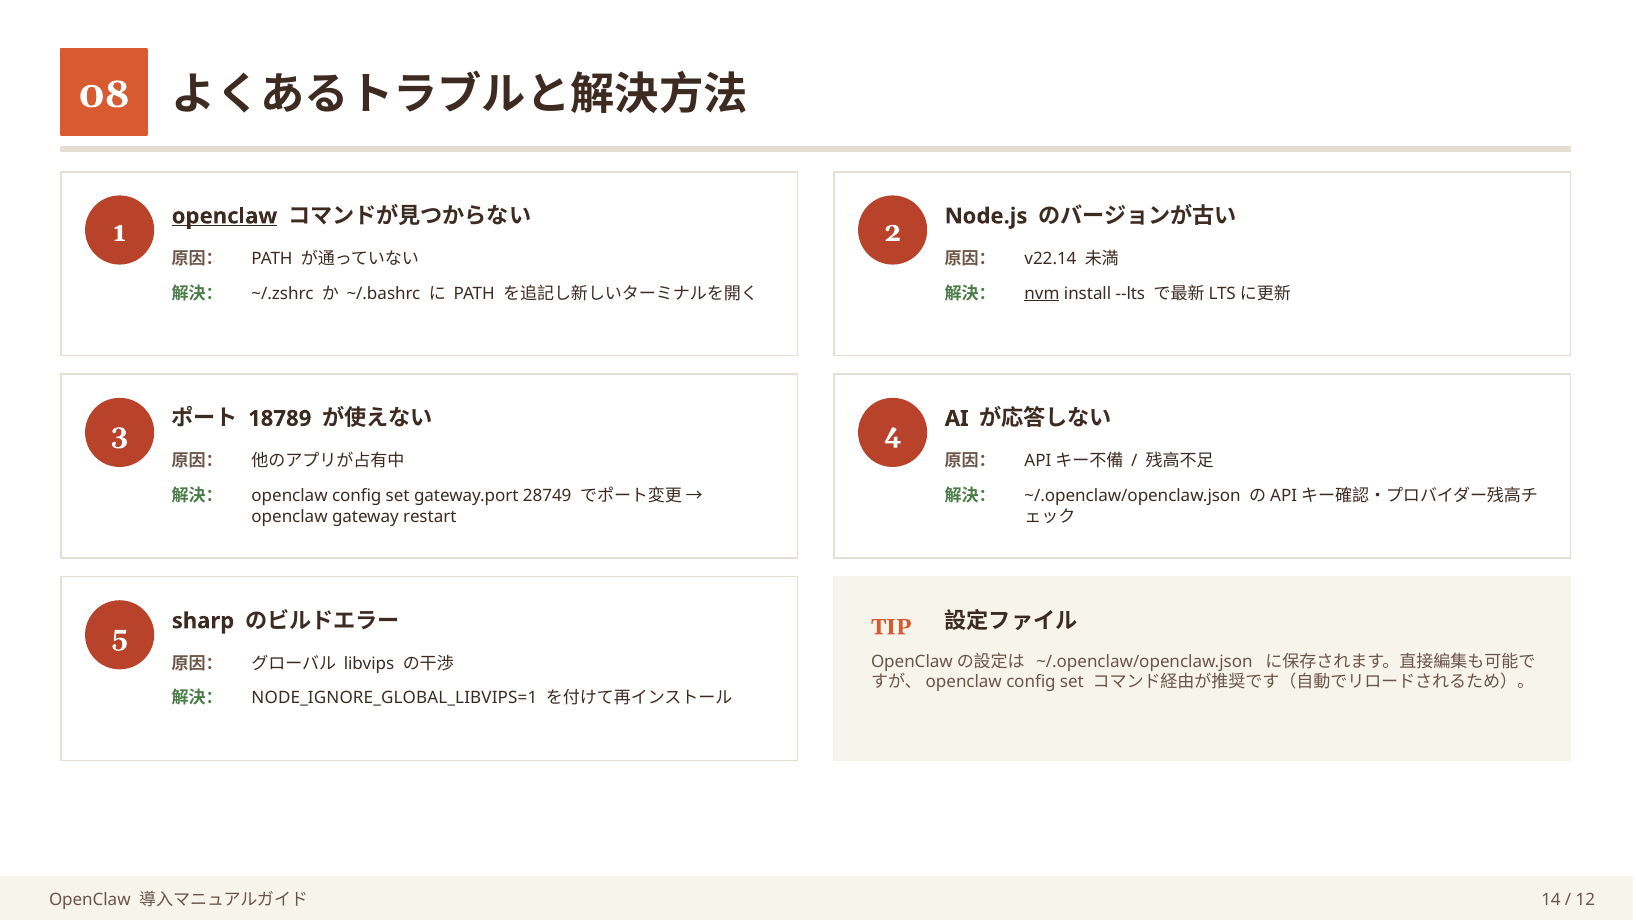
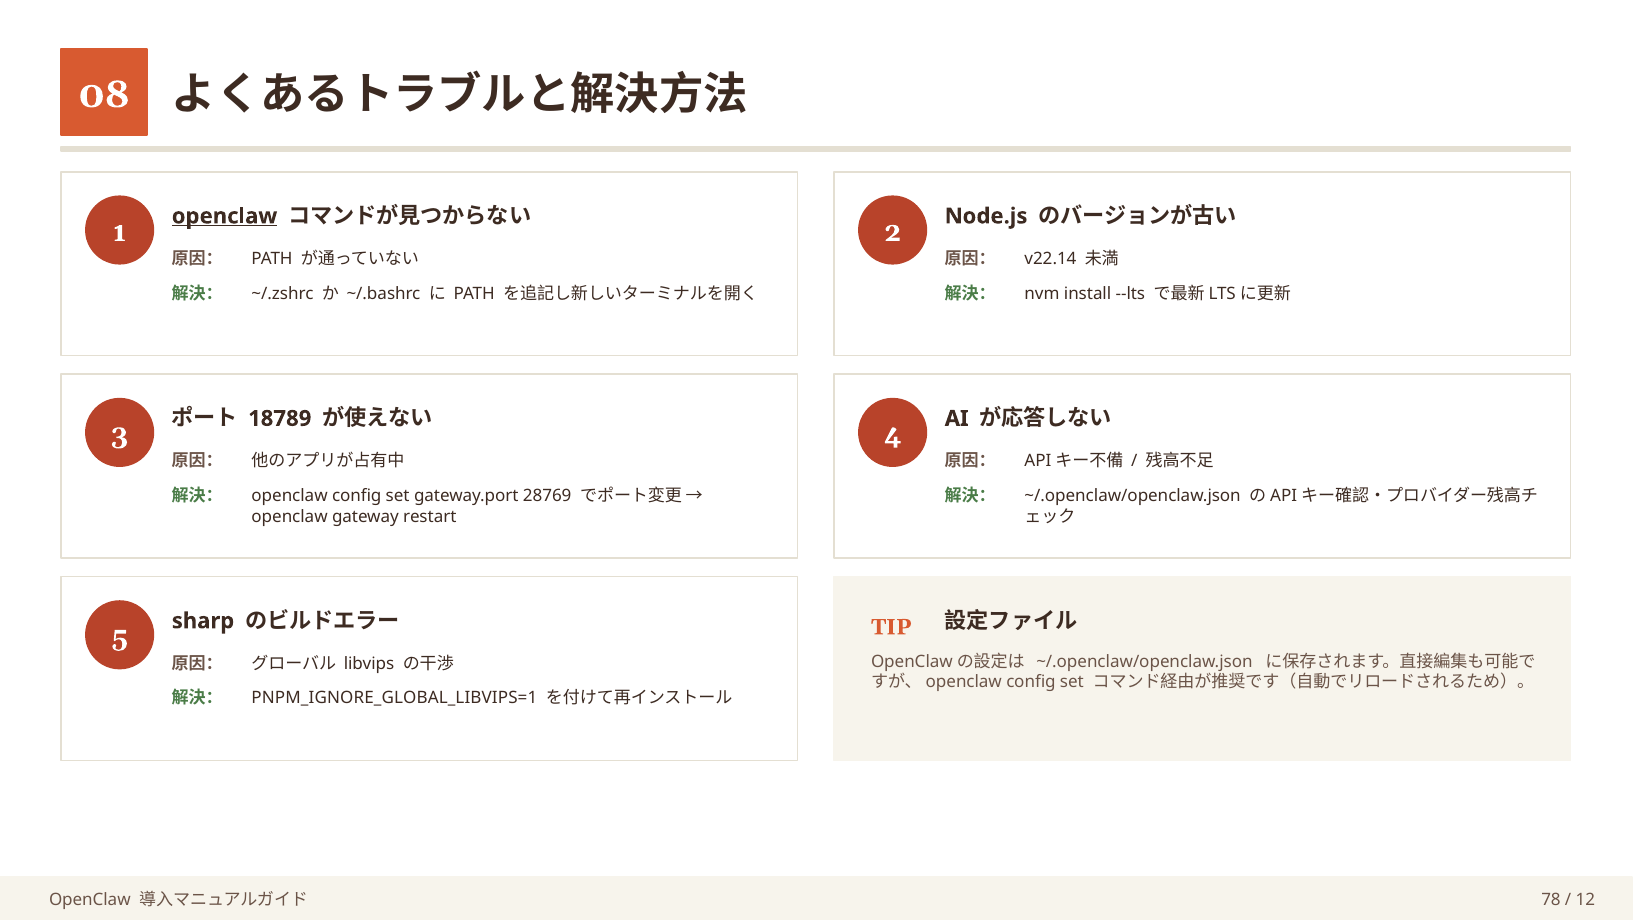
nvm underline: present -> none (1042, 294)
28749: 28749 -> 28769 (547, 496)
NODE_IGNORE_GLOBAL_LIBVIPS=1: NODE_IGNORE_GLOBAL_LIBVIPS=1 -> PNPM_IGNORE_GLOBAL_LIBVIPS=1 (394, 698)
14: 14 -> 78 (1551, 900)
